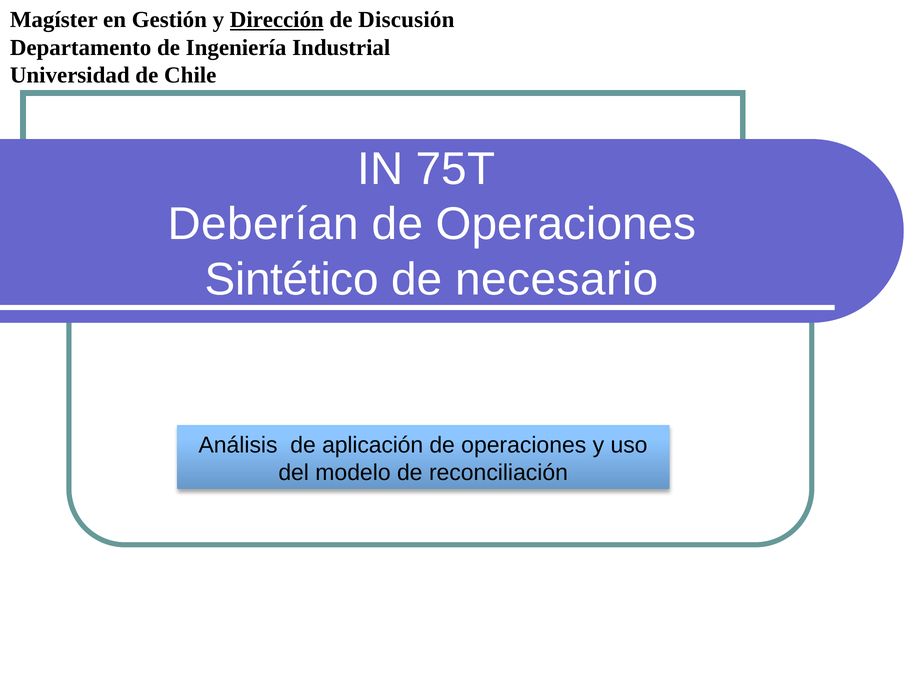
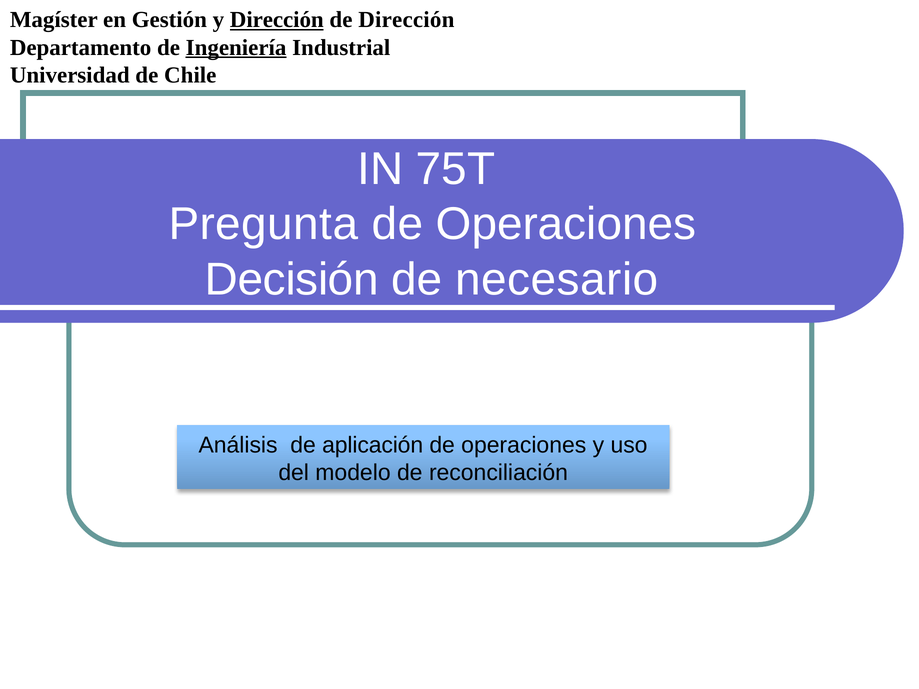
de Discusión: Discusión -> Dirección (406, 20)
Ingeniería underline: none -> present (236, 47)
Deberían: Deberían -> Pregunta (263, 224)
Sintético: Sintético -> Decisión (292, 279)
